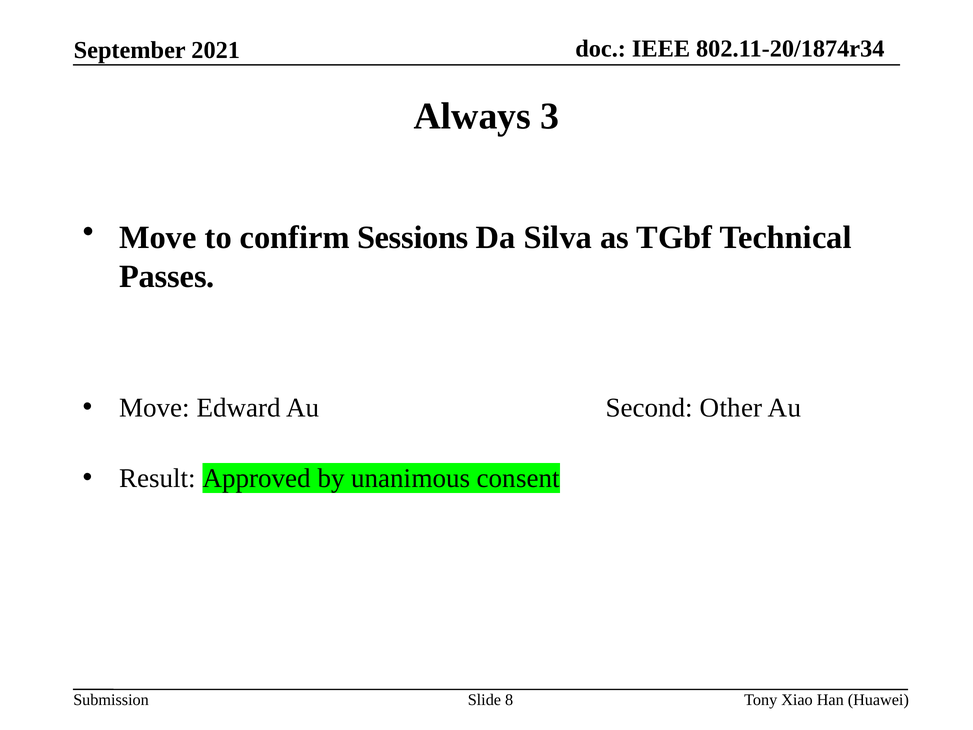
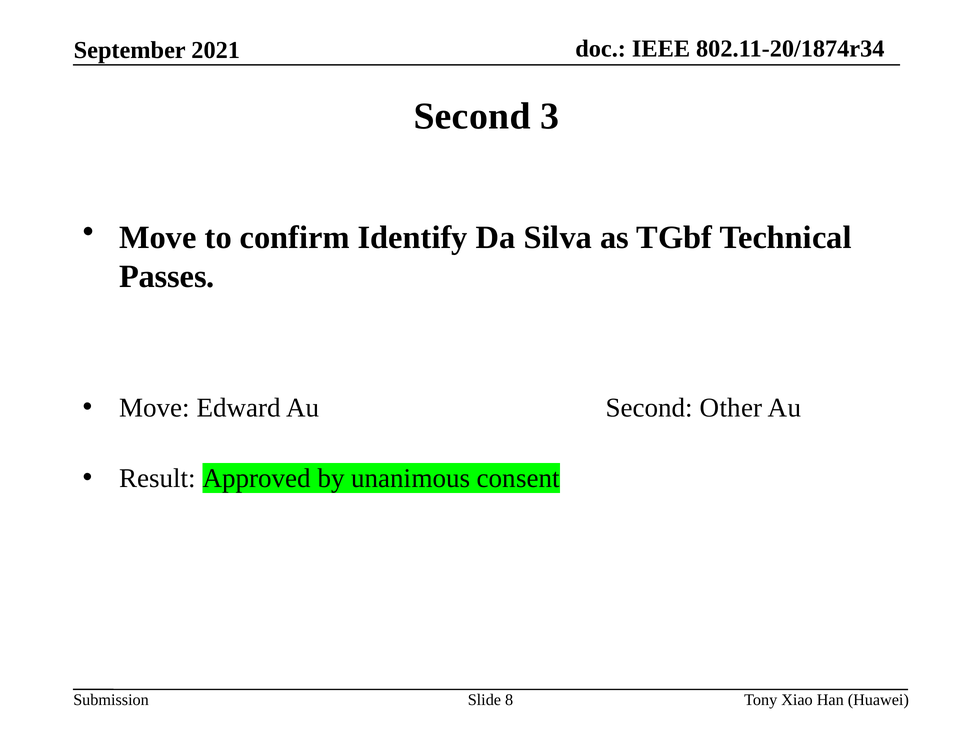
Always: Always -> Second (472, 116)
Sessions: Sessions -> Identify (413, 237)
